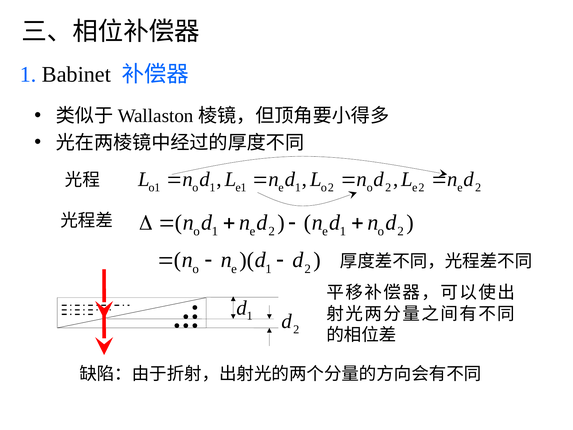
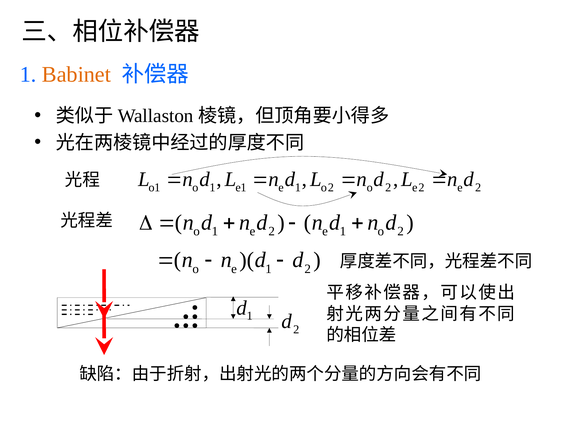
Babinet colour: black -> orange (76, 75)
